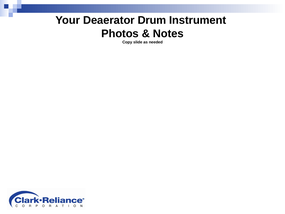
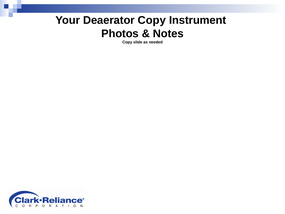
Deaerator Drum: Drum -> Copy (152, 20)
